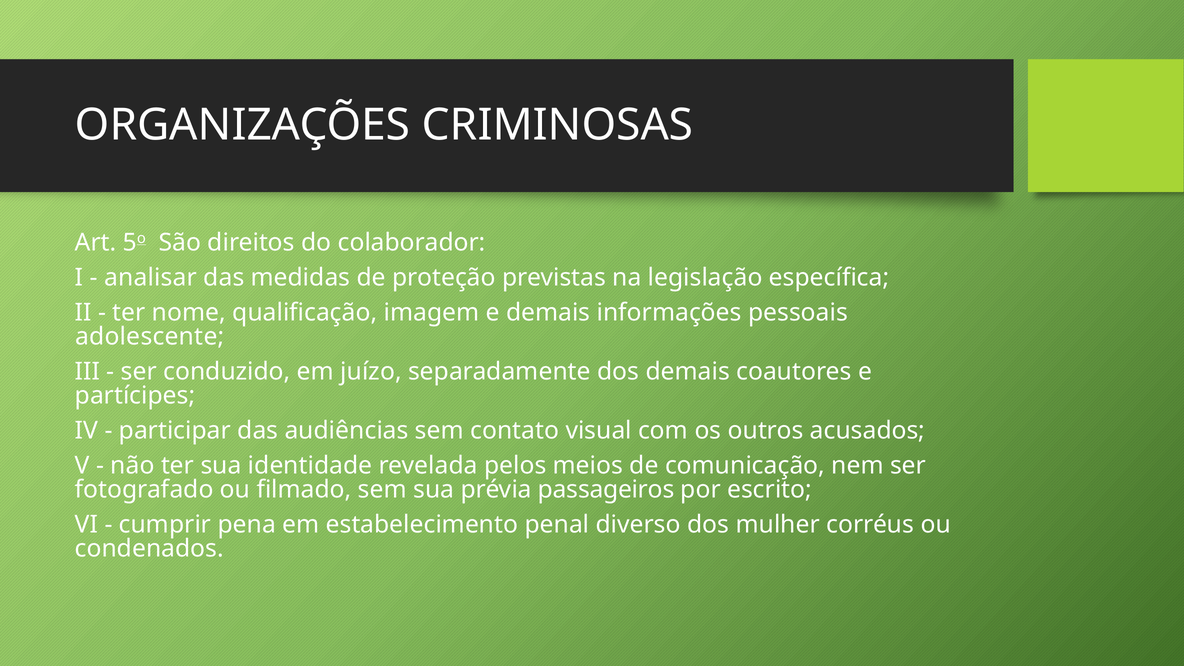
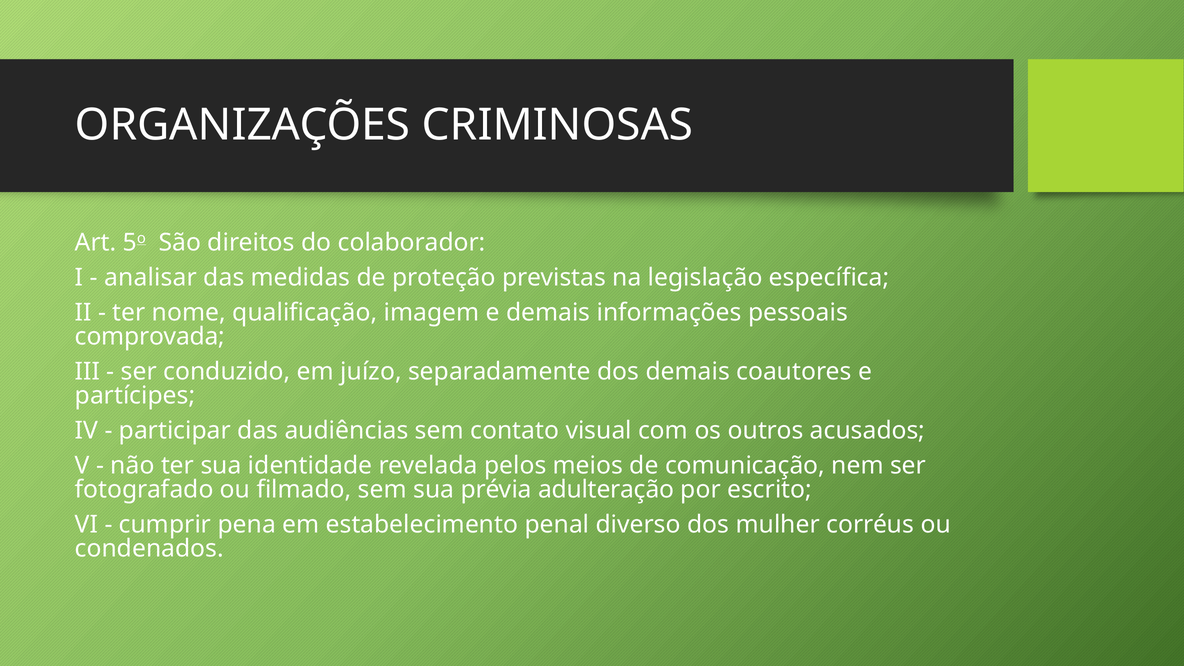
adolescente: adolescente -> comprovada (150, 337)
passageiros: passageiros -> adulteração (606, 490)
